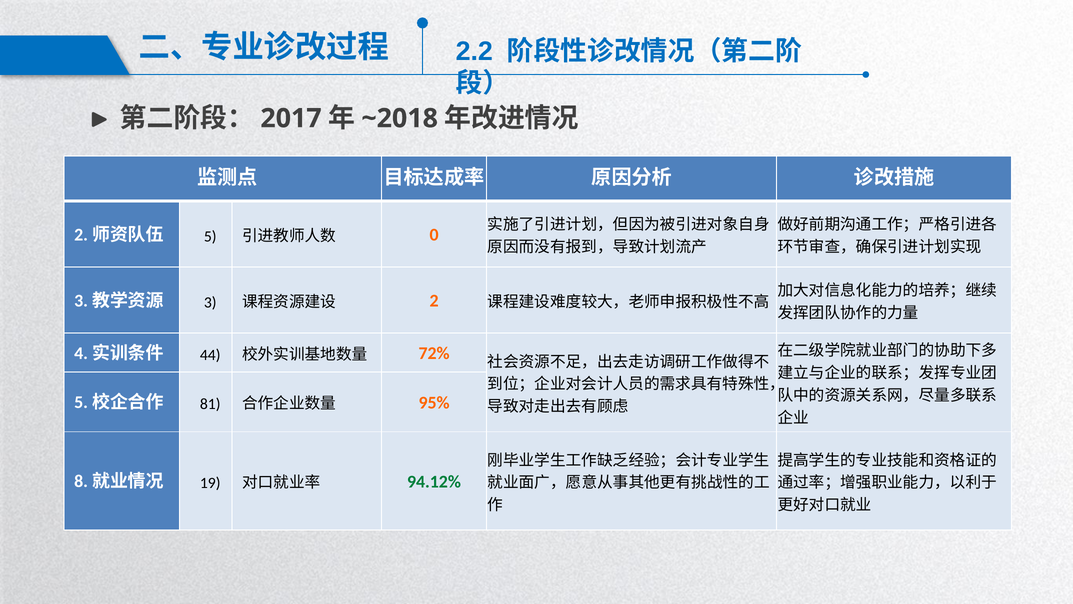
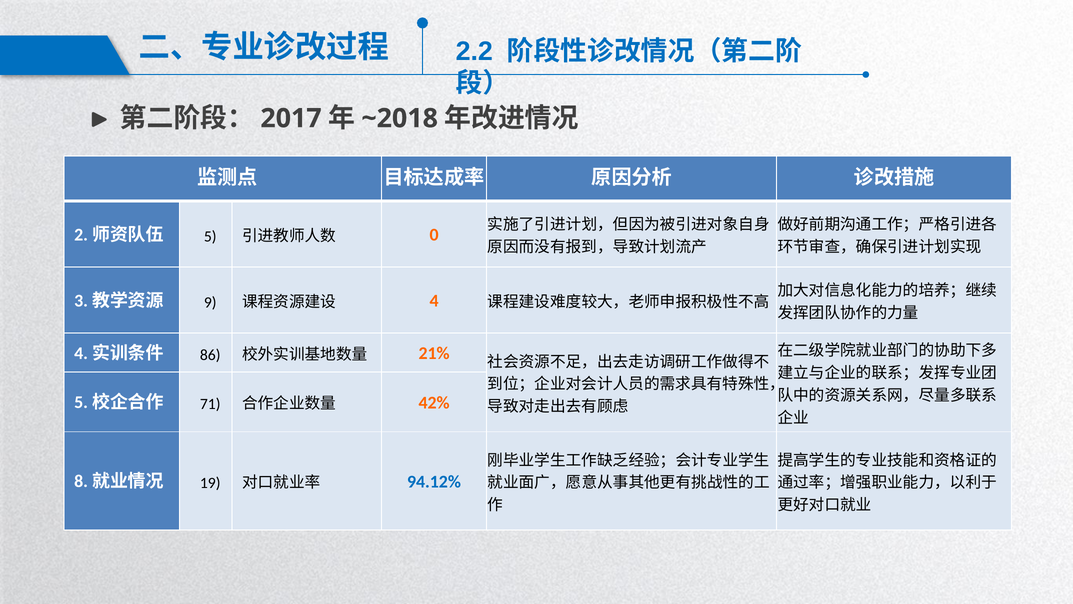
3: 3 -> 9 (210, 302)
2: 2 -> 4 (434, 301)
44: 44 -> 86 (210, 355)
72%: 72% -> 21% (434, 353)
81: 81 -> 71 (210, 404)
95%: 95% -> 42% (434, 402)
94.12% colour: green -> blue (434, 481)
